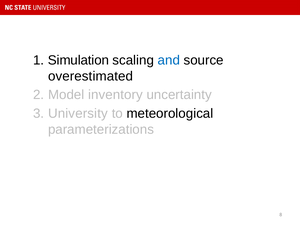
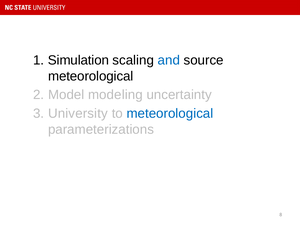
overestimated: overestimated -> meteorological (91, 76)
inventory: inventory -> modeling (115, 95)
meteorological colour: black -> blue (170, 113)
